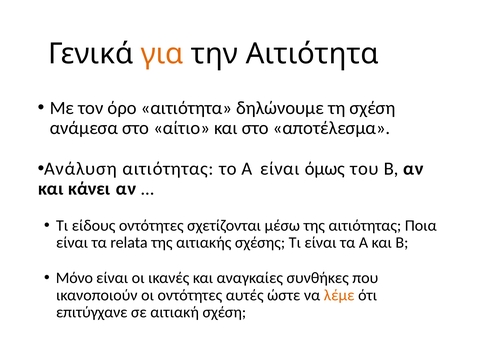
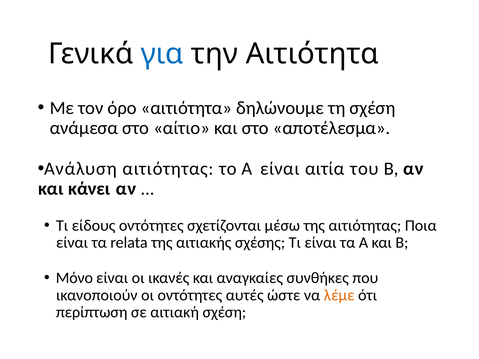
για colour: orange -> blue (162, 54)
όμως: όμως -> αιτία (325, 169)
επιτύγχανε: επιτύγχανε -> περίπτωση (92, 313)
